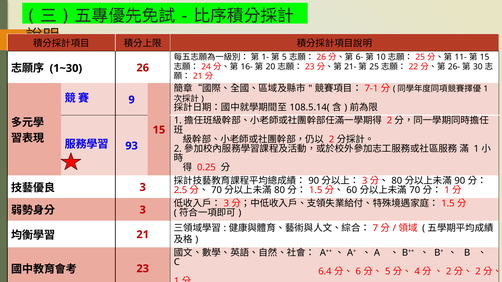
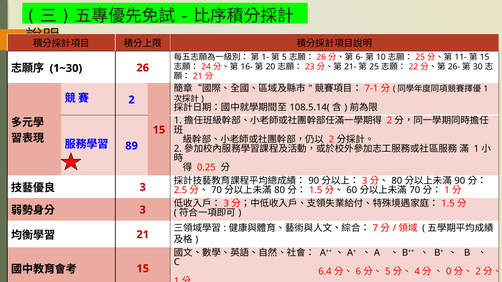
9: 9 -> 2 (132, 100)
93: 93 -> 89 (132, 146)
23: 23 -> 15 (143, 269)
2: 2 -> 0 (449, 272)
